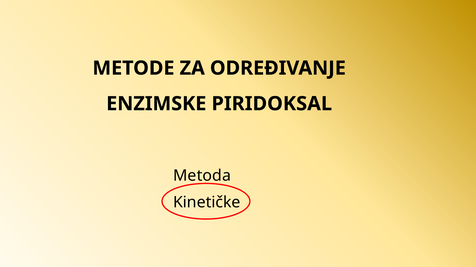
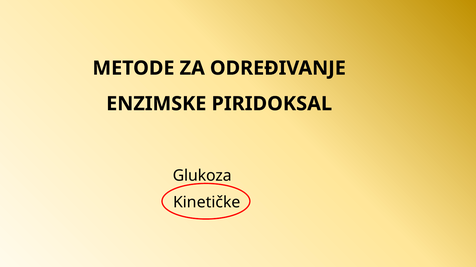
Metoda: Metoda -> Glukoza (202, 176)
